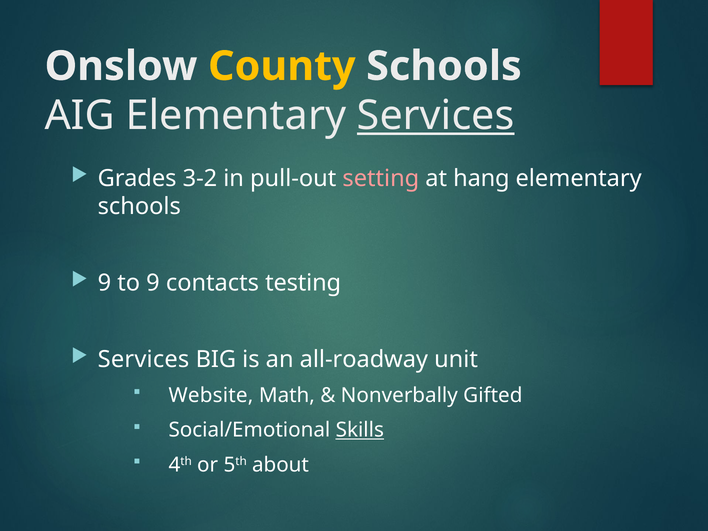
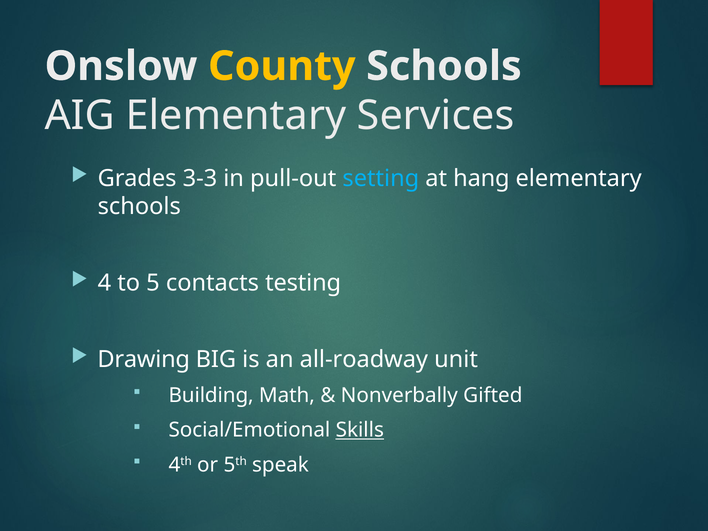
Services underline: present -> none (436, 116)
3-2: 3-2 -> 3-3 (200, 178)
setting colour: pink -> light blue (381, 178)
9: 9 -> 4 (104, 283)
to 9: 9 -> 5 (153, 283)
Services: Services -> Drawing (144, 359)
Website: Website -> Building (211, 395)
about: about -> speak (280, 465)
